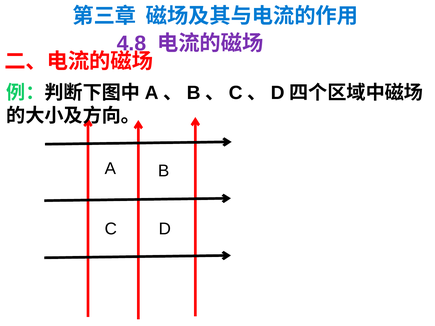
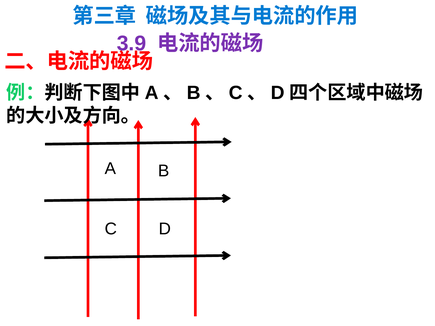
4.8: 4.8 -> 3.9 (131, 43)
